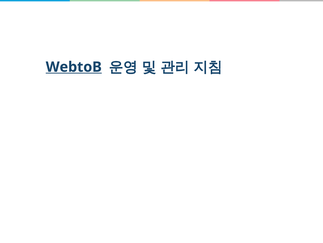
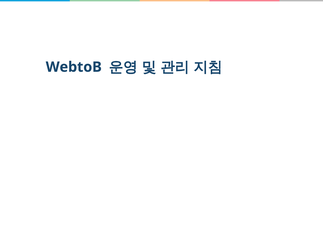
WebtoB underline: present -> none (74, 67)
